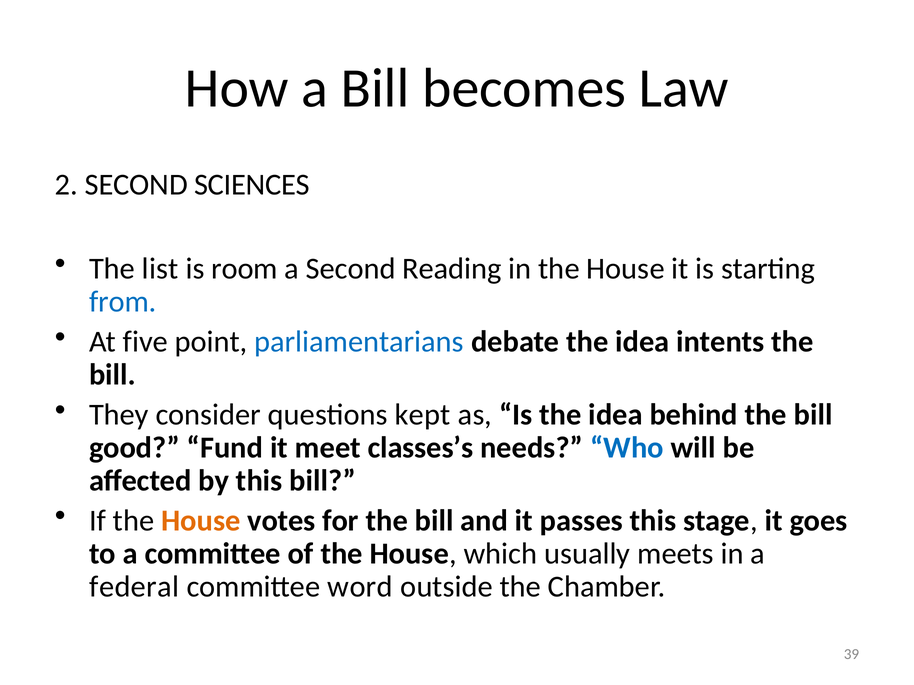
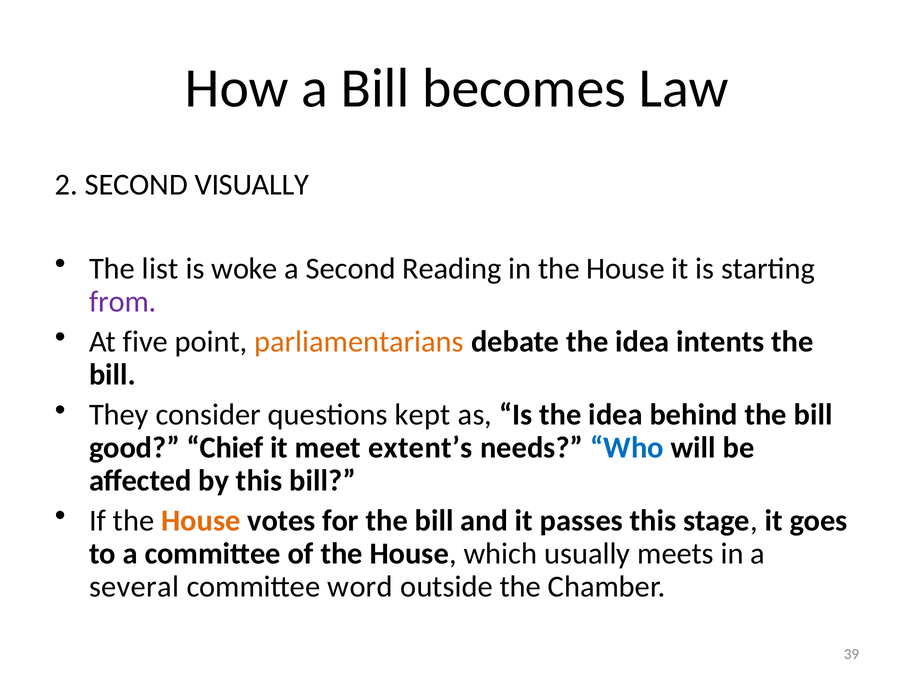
SCIENCES: SCIENCES -> VISUALLY (252, 185)
room: room -> woke (245, 269)
from colour: blue -> purple (123, 302)
parliamentarians colour: blue -> orange (359, 342)
Fund: Fund -> Chief (225, 448)
classes’s: classes’s -> extent’s (420, 448)
federal: federal -> several (134, 587)
